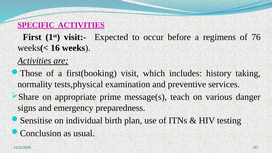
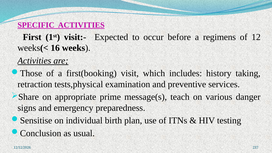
76: 76 -> 12 (256, 37)
normality: normality -> retraction (35, 84)
